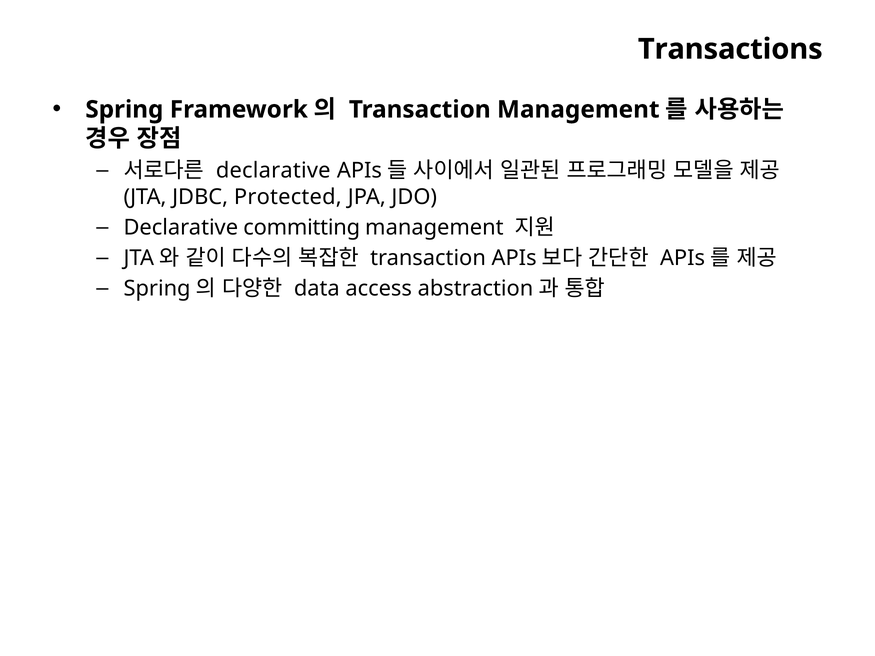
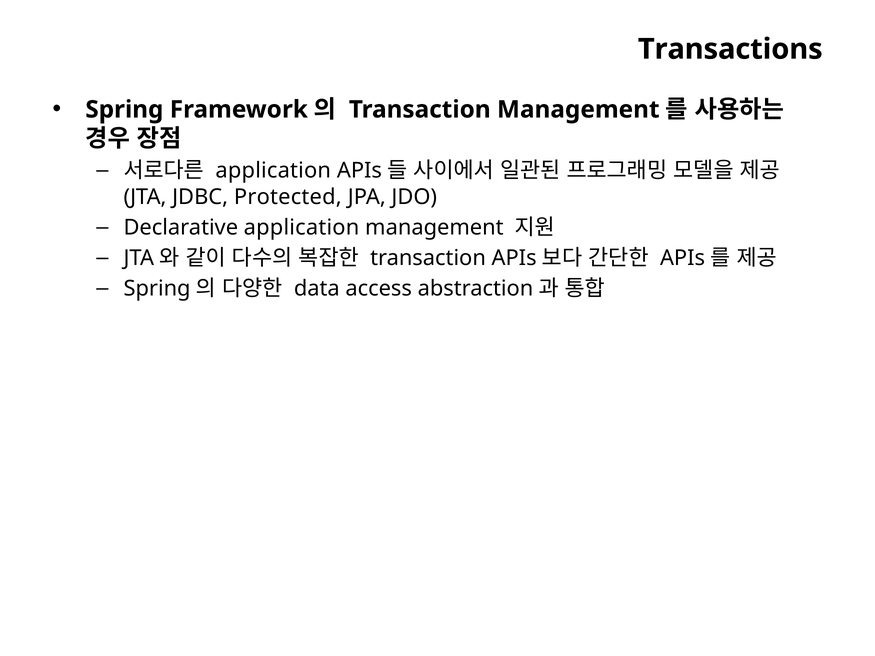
declarative: declarative -> application (273, 171)
Declarative committing: committing -> application (302, 228)
